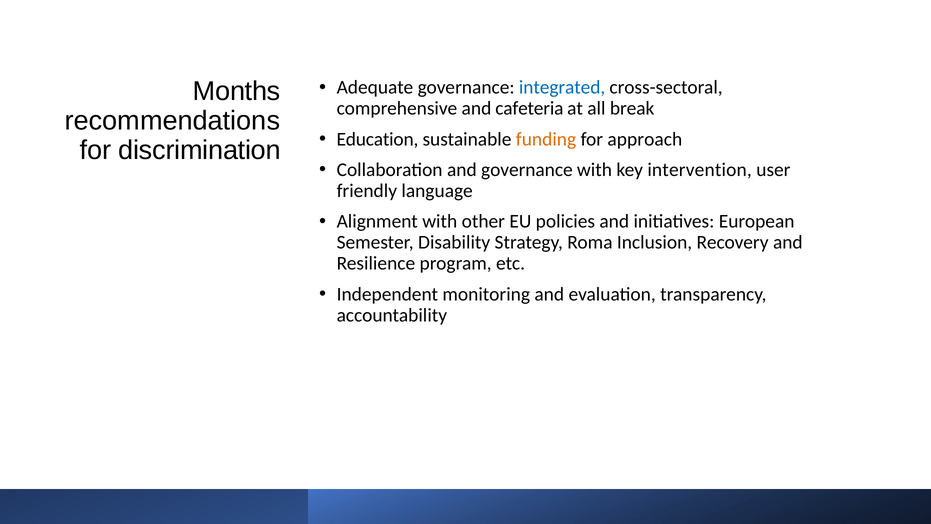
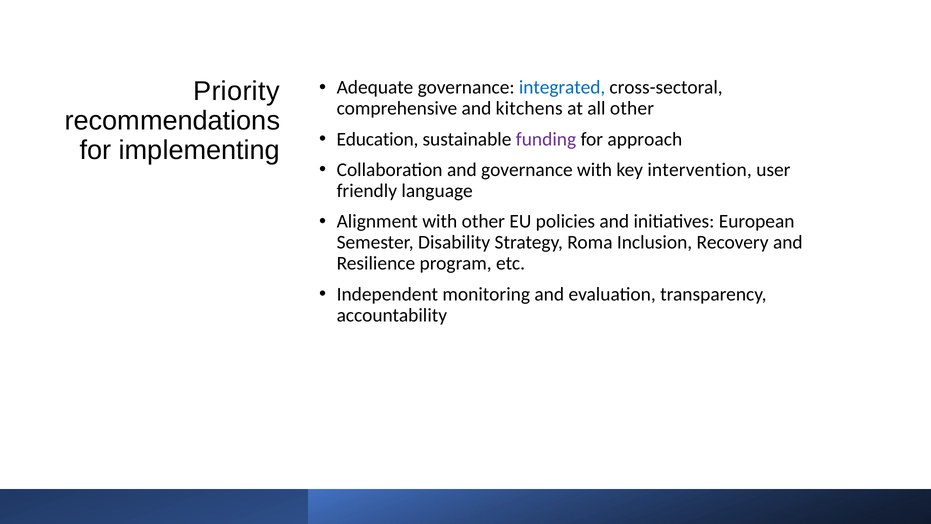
Months: Months -> Priority (236, 91)
cafeteria: cafeteria -> kitchens (529, 108)
all break: break -> other (632, 108)
funding colour: orange -> purple (546, 139)
discrimination: discrimination -> implementing (199, 150)
